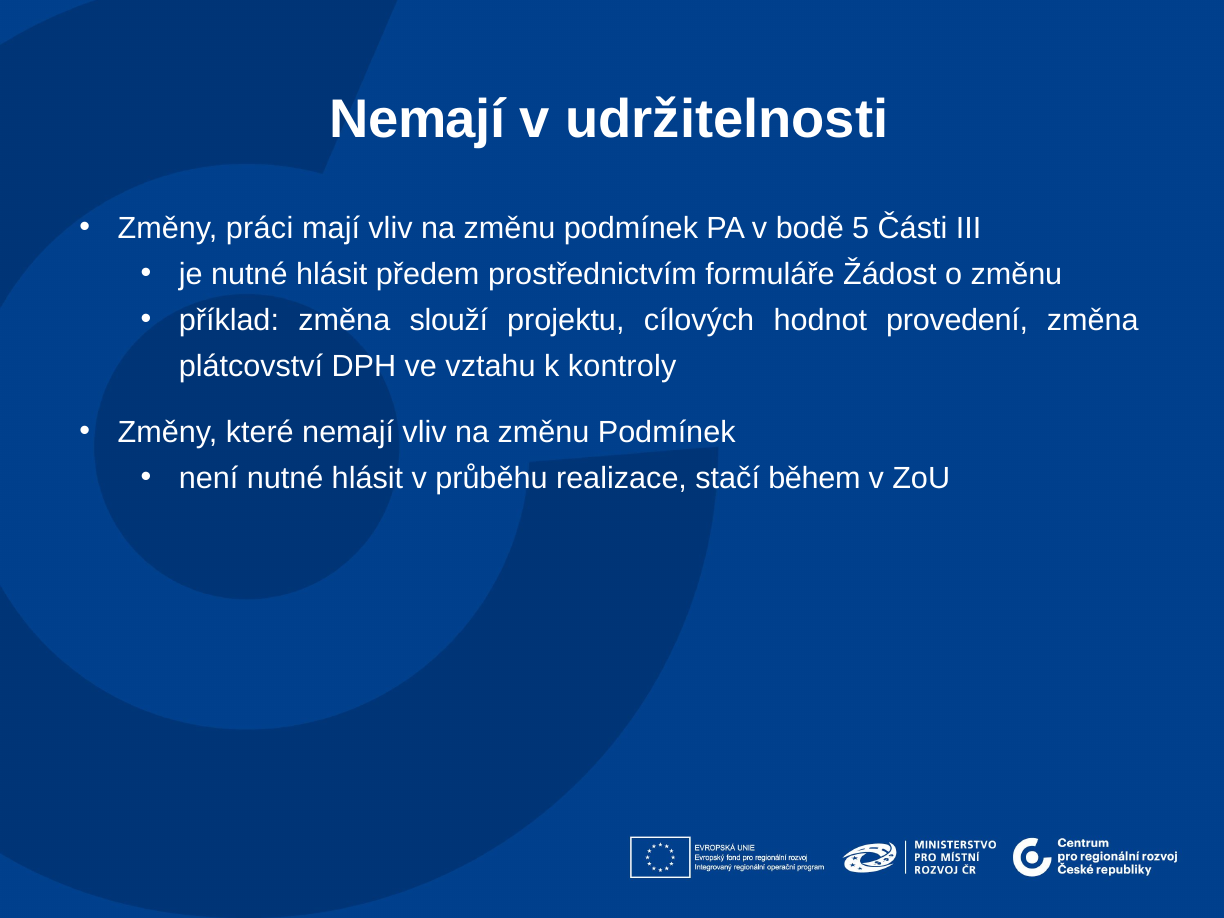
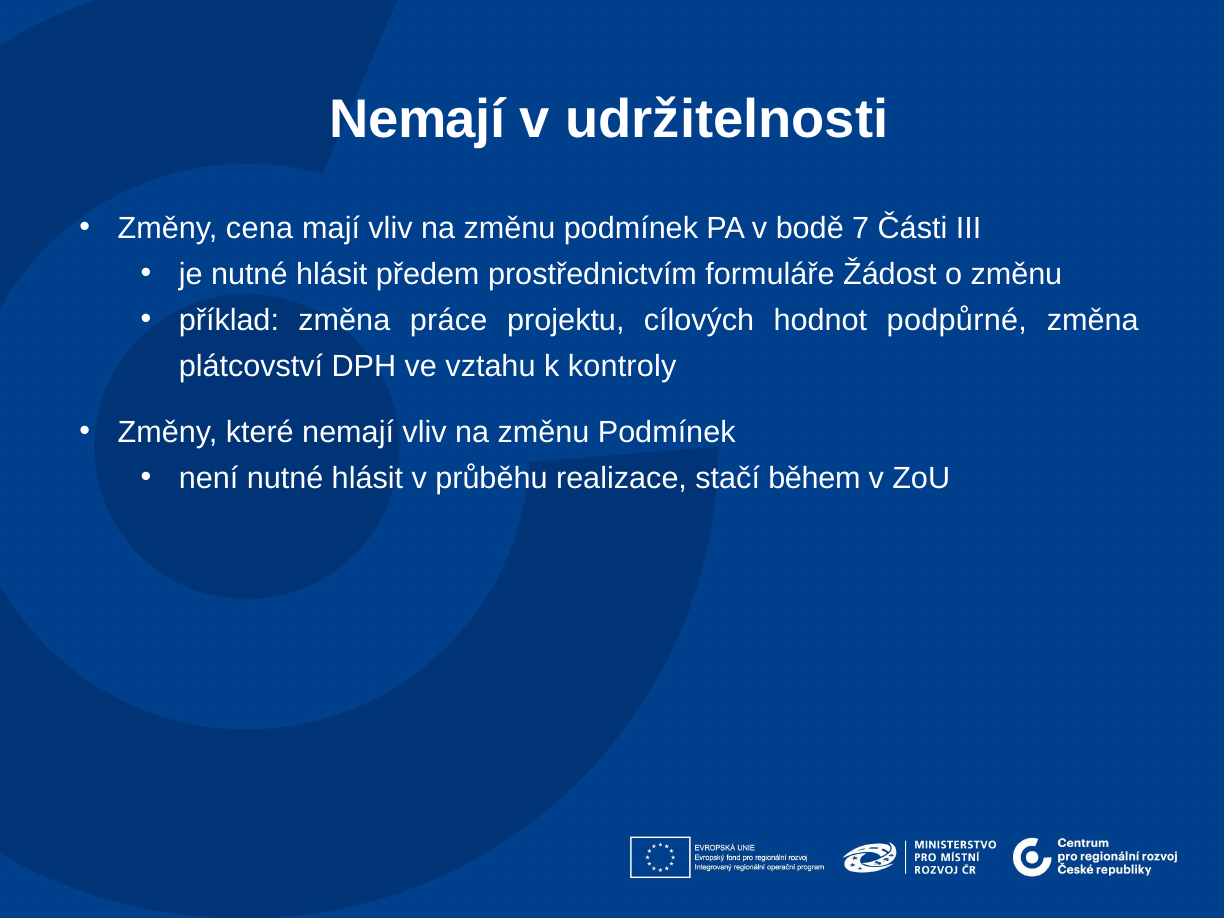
práci: práci -> cena (260, 228)
5: 5 -> 7 (861, 228)
slouží: slouží -> práce (449, 320)
provedení: provedení -> podpůrné (957, 320)
